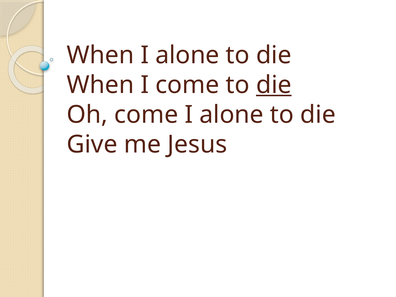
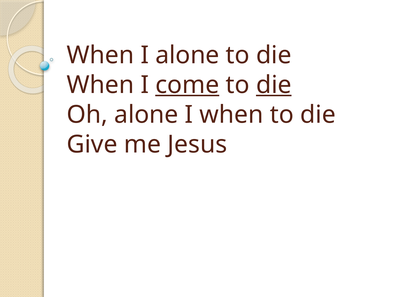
come underline: none -> present (187, 85)
Oh come: come -> alone (146, 115)
alone: alone -> when (231, 115)
